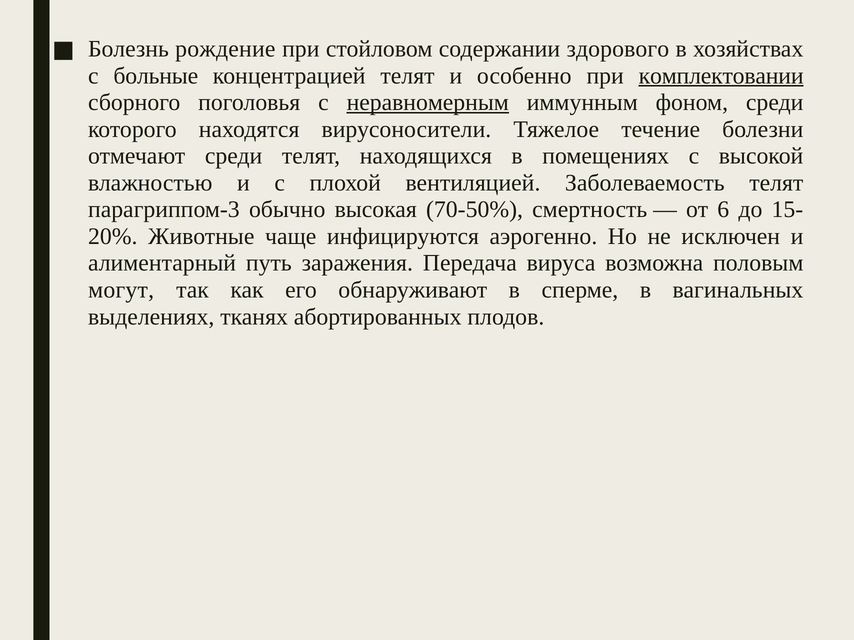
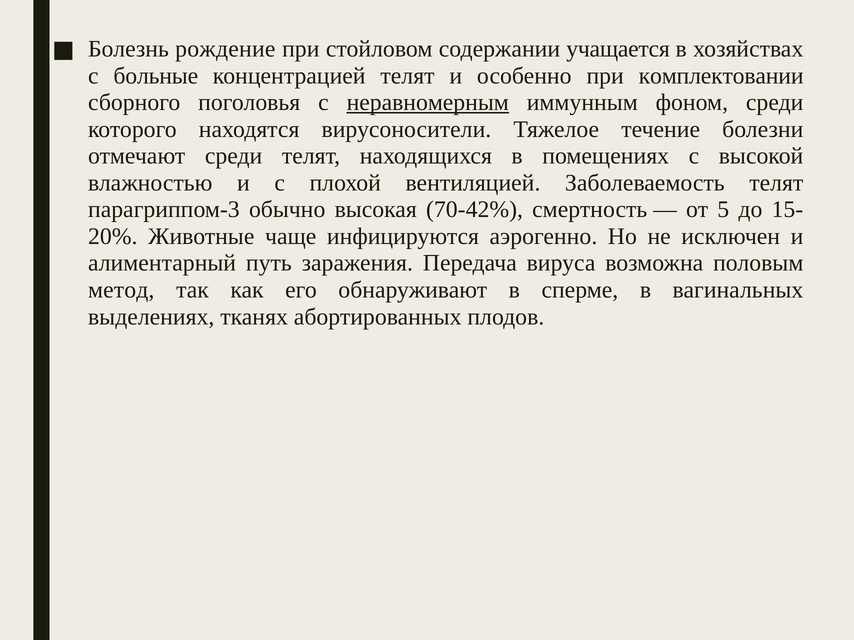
здорового: здорового -> учащается (618, 49)
комплектовании underline: present -> none (721, 76)
70-50%: 70-50% -> 70-42% (475, 210)
6: 6 -> 5 (723, 210)
могут: могут -> метод (121, 290)
